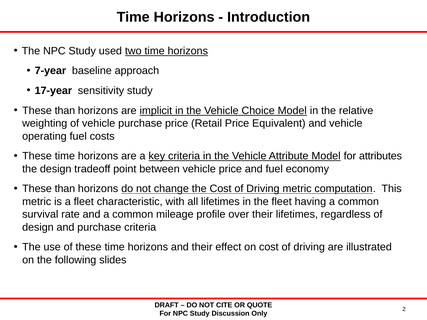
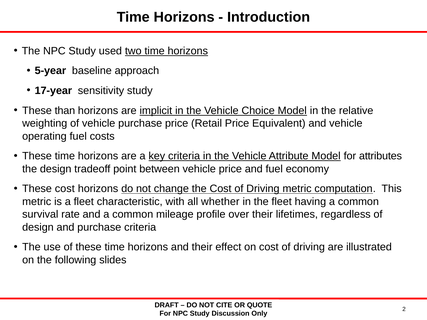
7-year: 7-year -> 5-year (50, 71)
than: than -> cost (65, 189)
all lifetimes: lifetimes -> whether (220, 202)
